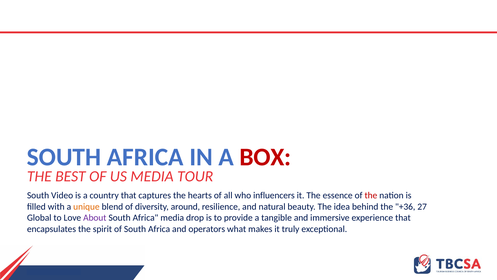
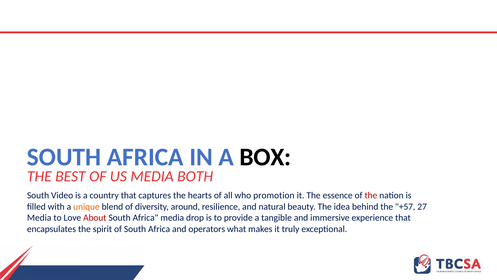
BOX colour: red -> black (265, 157)
TOUR: TOUR -> BOTH (195, 176)
influencers: influencers -> promotion (274, 195)
+36: +36 -> +57 (405, 206)
Global: Global -> Media (39, 218)
About colour: purple -> red (95, 218)
